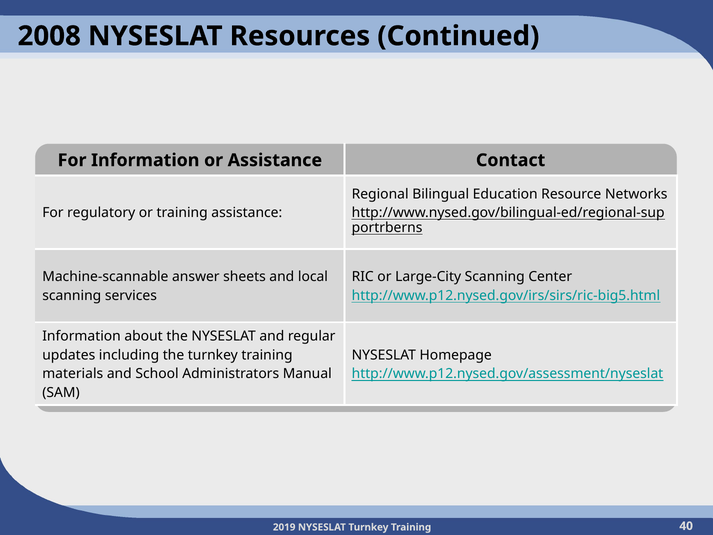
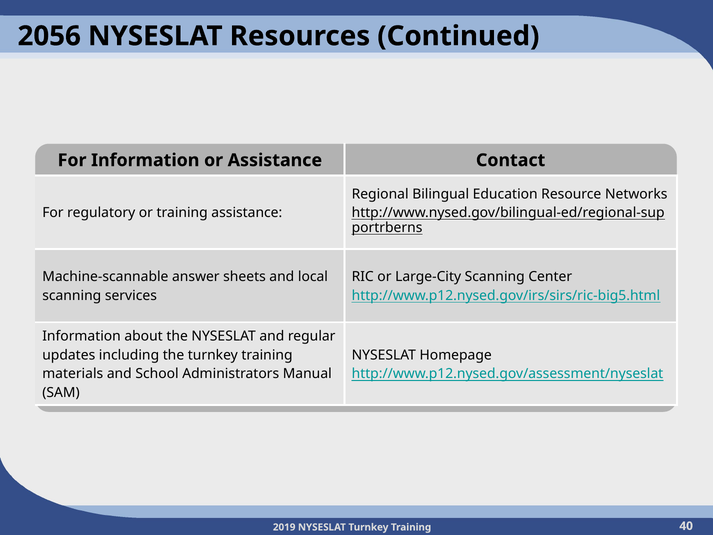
2008: 2008 -> 2056 (49, 36)
